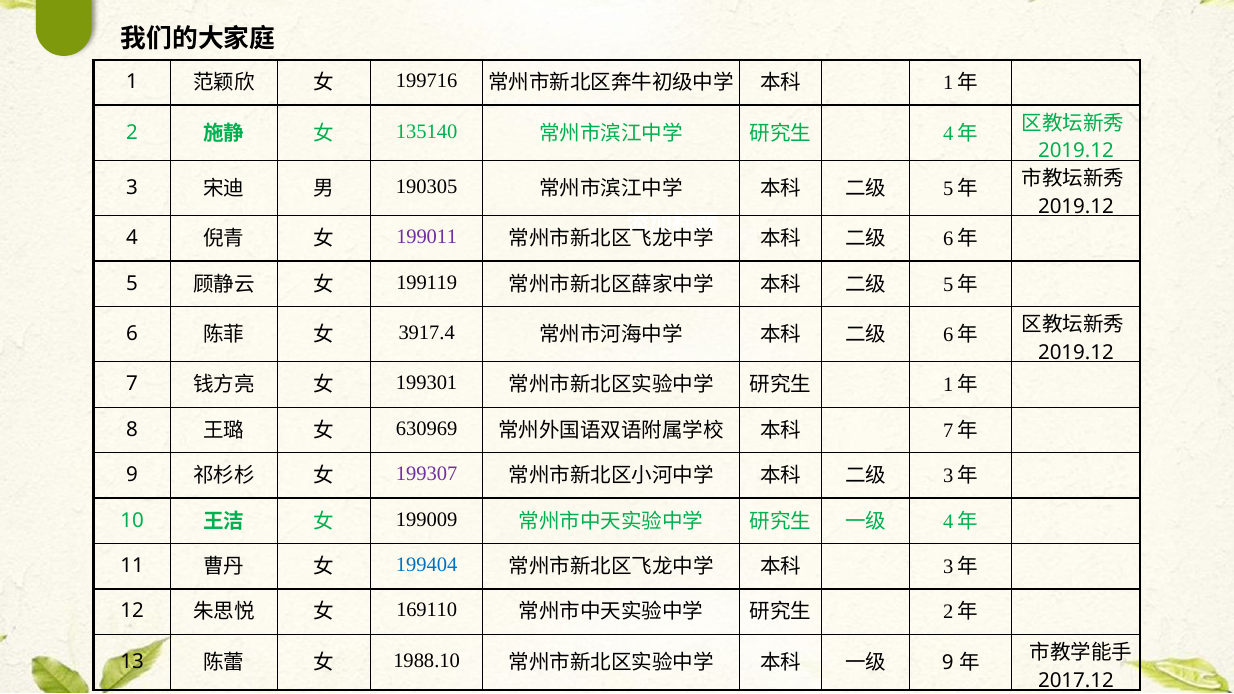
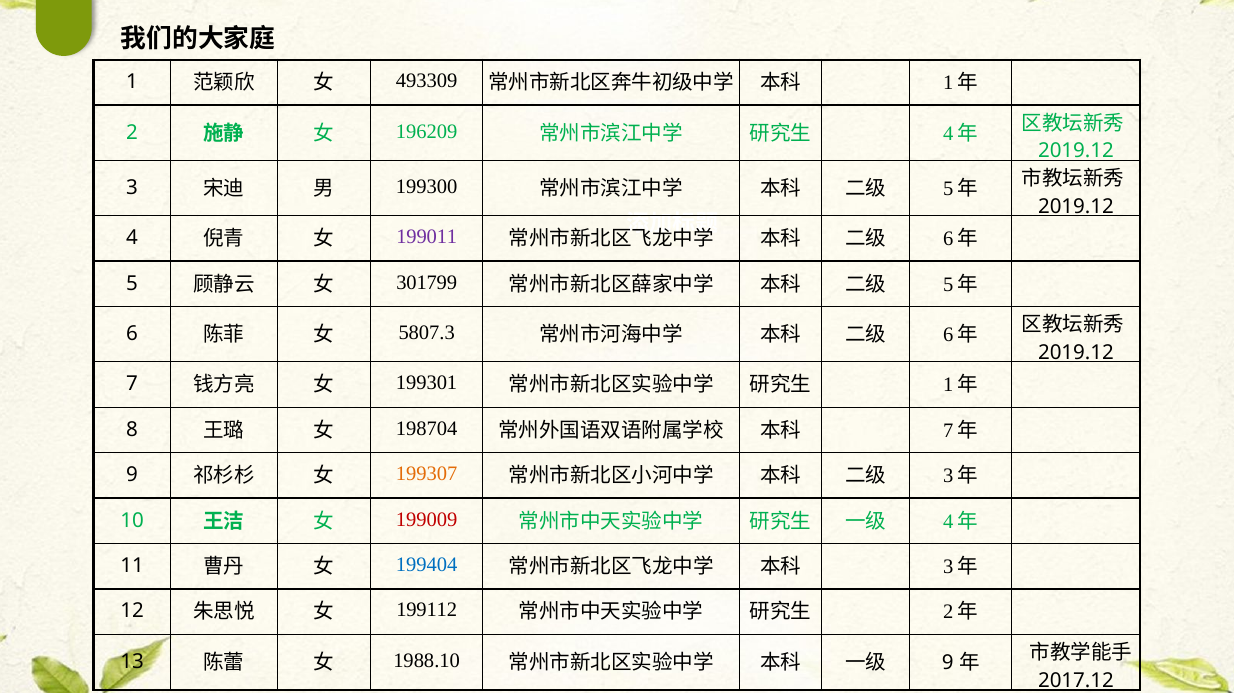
199716: 199716 -> 493309 (427, 81)
135140: 135140 -> 196209 (427, 131)
190305: 190305 -> 199300 (427, 187)
199119: 199119 -> 301799 (427, 282)
3917.4: 3917.4 -> 5807.3 (427, 333)
630969: 630969 -> 198704 (427, 428)
199307 colour: purple -> orange (427, 474)
199009 colour: black -> red (427, 519)
169110: 169110 -> 199112 (427, 610)
